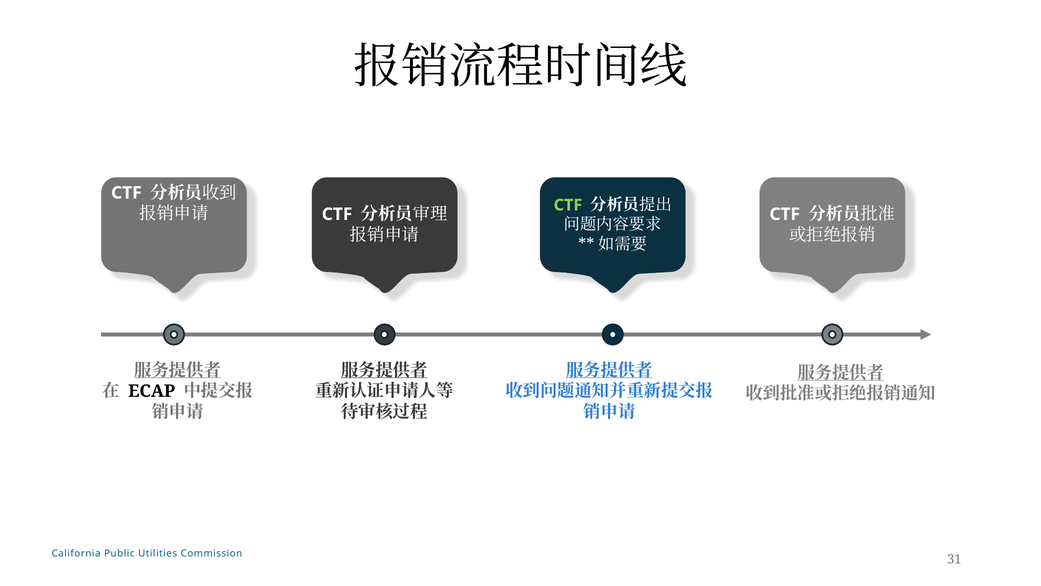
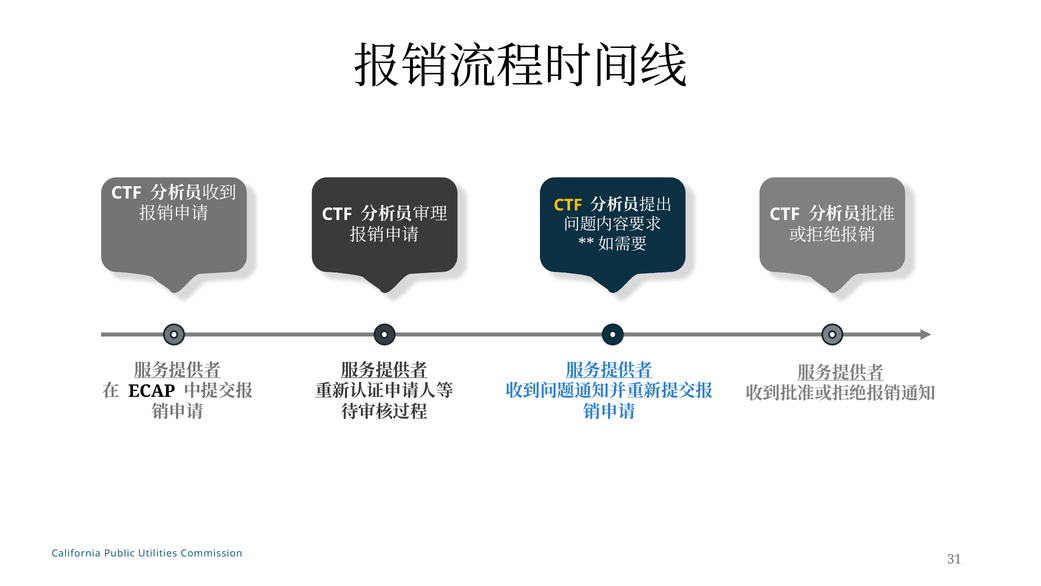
CTF colour: light green -> yellow (568, 205)
